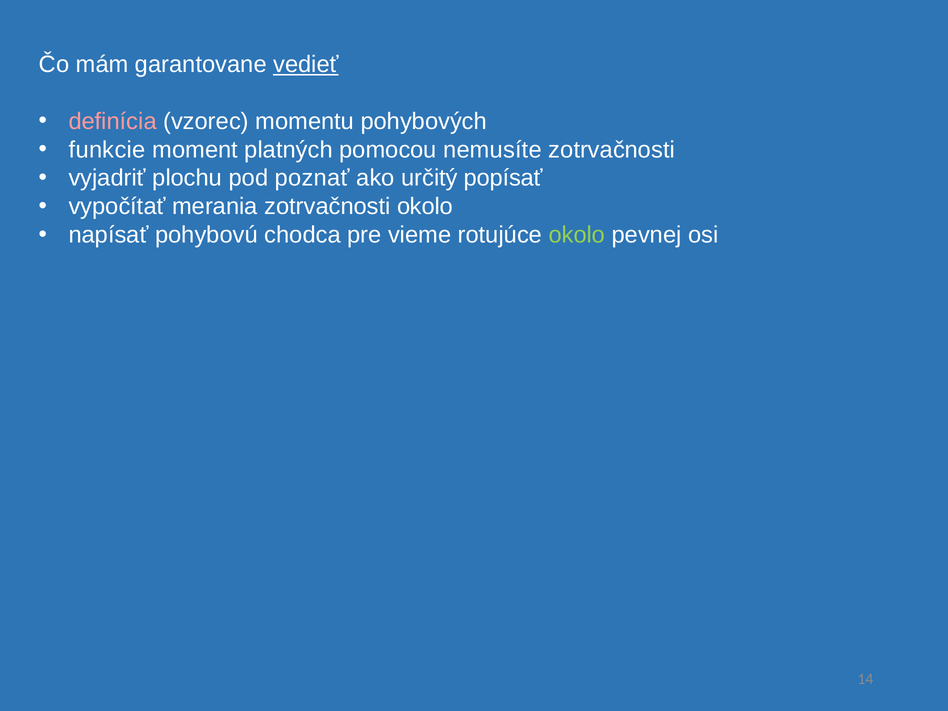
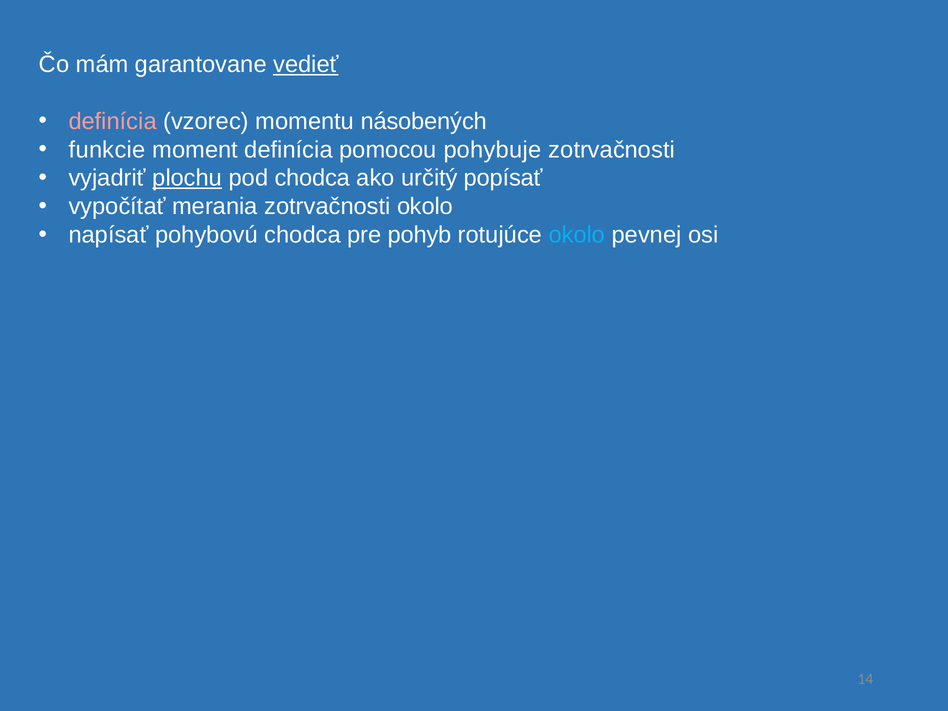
pohybových: pohybových -> násobených (424, 121)
moment platných: platných -> definícia (289, 150)
nemusíte: nemusíte -> pohybuje (492, 150)
plochu underline: none -> present (187, 178)
pod poznať: poznať -> chodca (312, 178)
vieme: vieme -> pohyb (420, 235)
okolo colour: light green -> light blue (577, 235)
